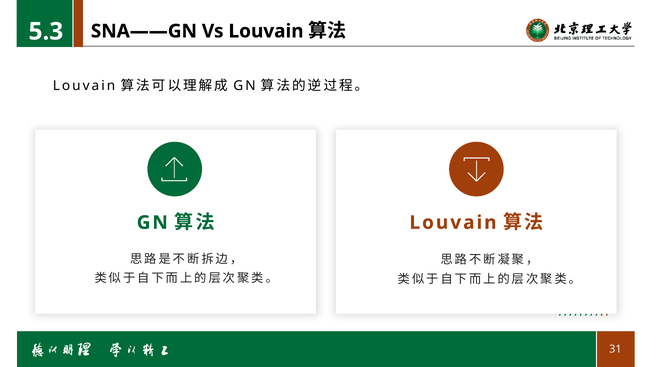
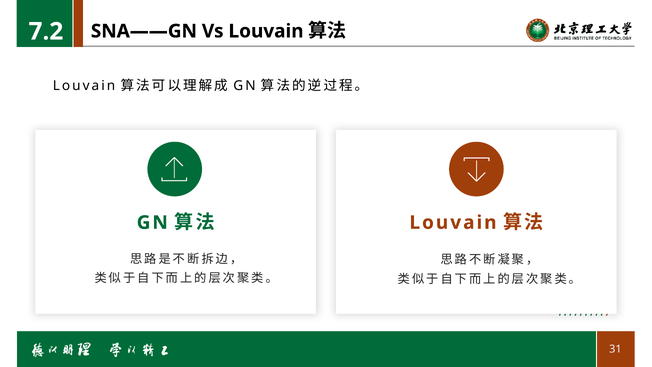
5.3: 5.3 -> 7.2 (46, 31)
